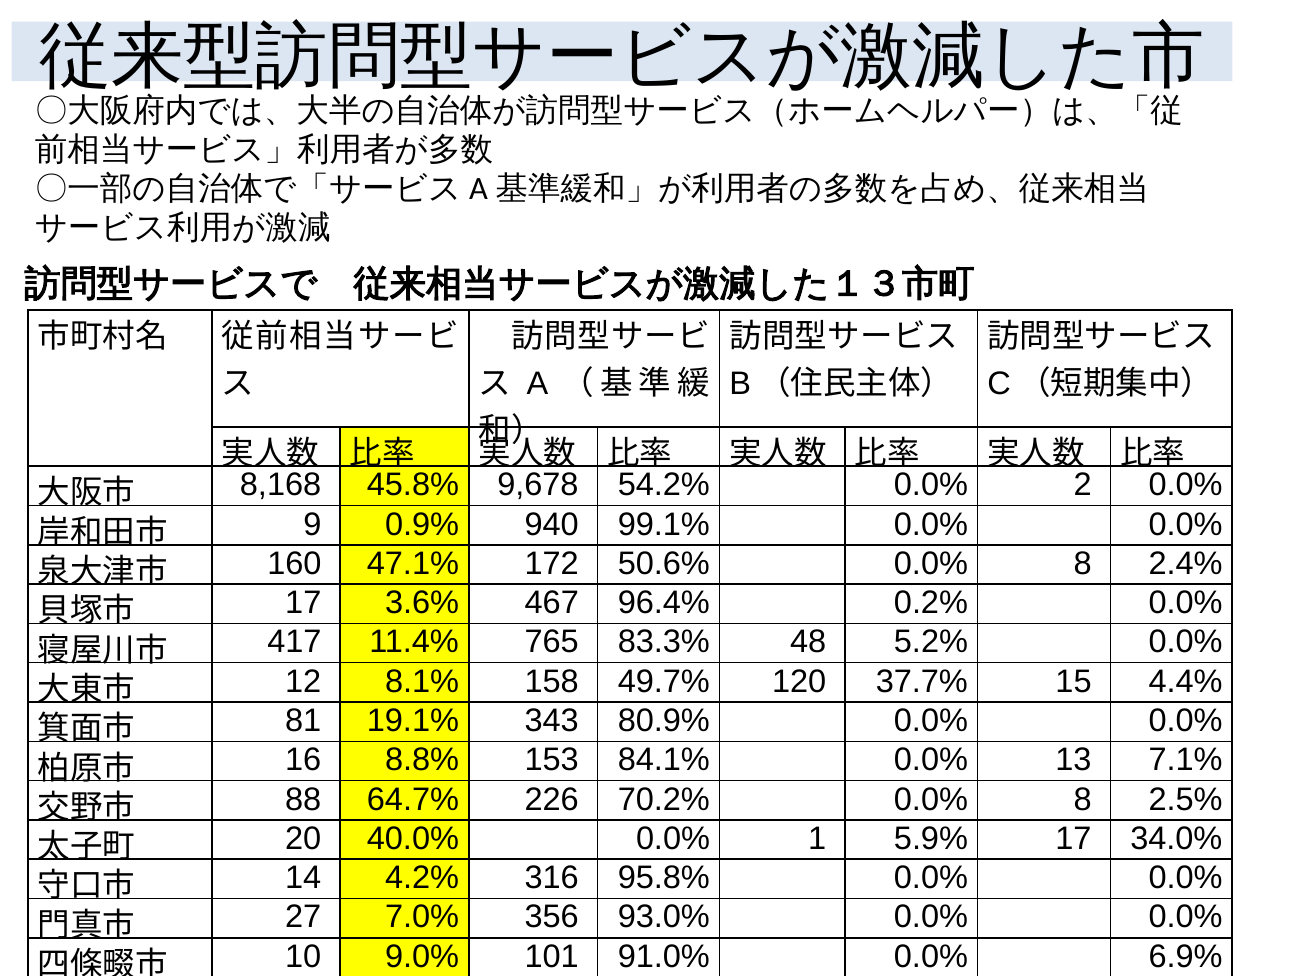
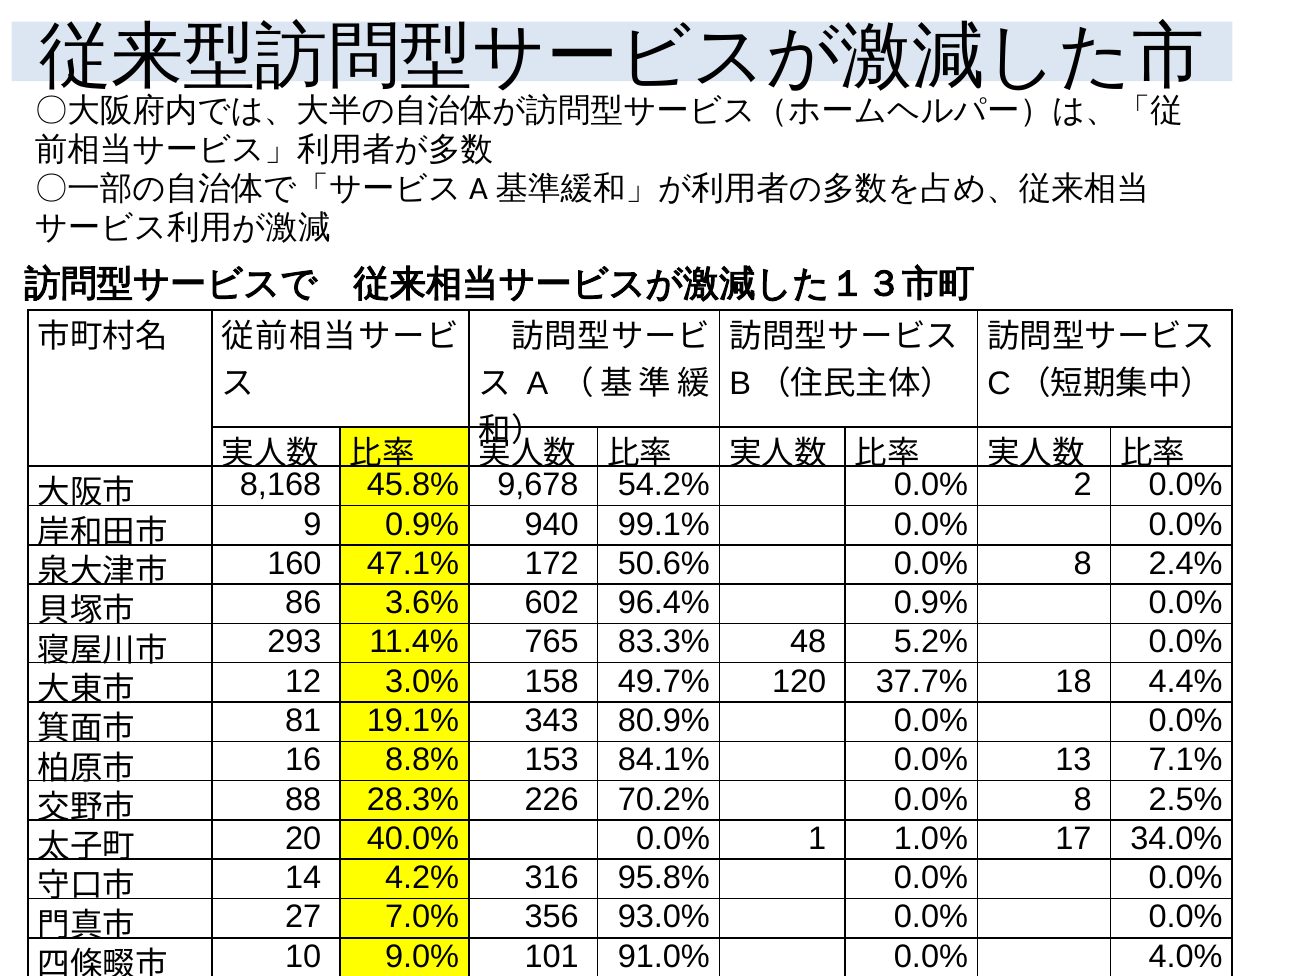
17: 17 -> 86 (303, 603)
467: 467 -> 602 (552, 603)
96.4% 0.2%: 0.2% -> 0.9% (931, 603)
417: 417 -> 293 (294, 642)
8.1%: 8.1% -> 3.0% (422, 681)
15: 15 -> 18 (1074, 681)
64.7%: 64.7% -> 28.3% (413, 799)
5.9%: 5.9% -> 1.0% (931, 838)
6.9%: 6.9% -> 4.0% (1186, 956)
